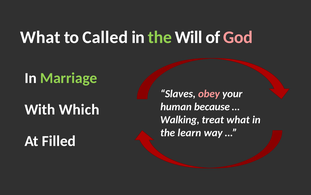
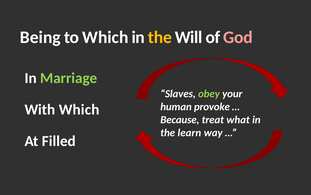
What: What -> Being (40, 37)
to Called: Called -> Which (105, 37)
the colour: light green -> yellow (160, 37)
obey colour: pink -> light green (209, 93)
because: because -> provoke (212, 106)
Walking: Walking -> Because (180, 119)
